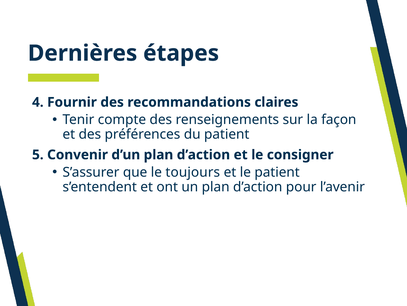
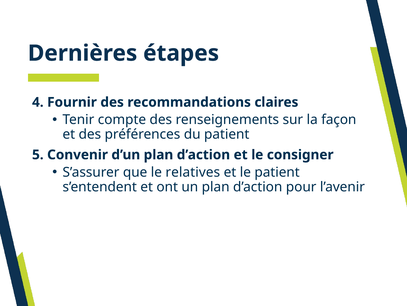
toujours: toujours -> relatives (193, 172)
